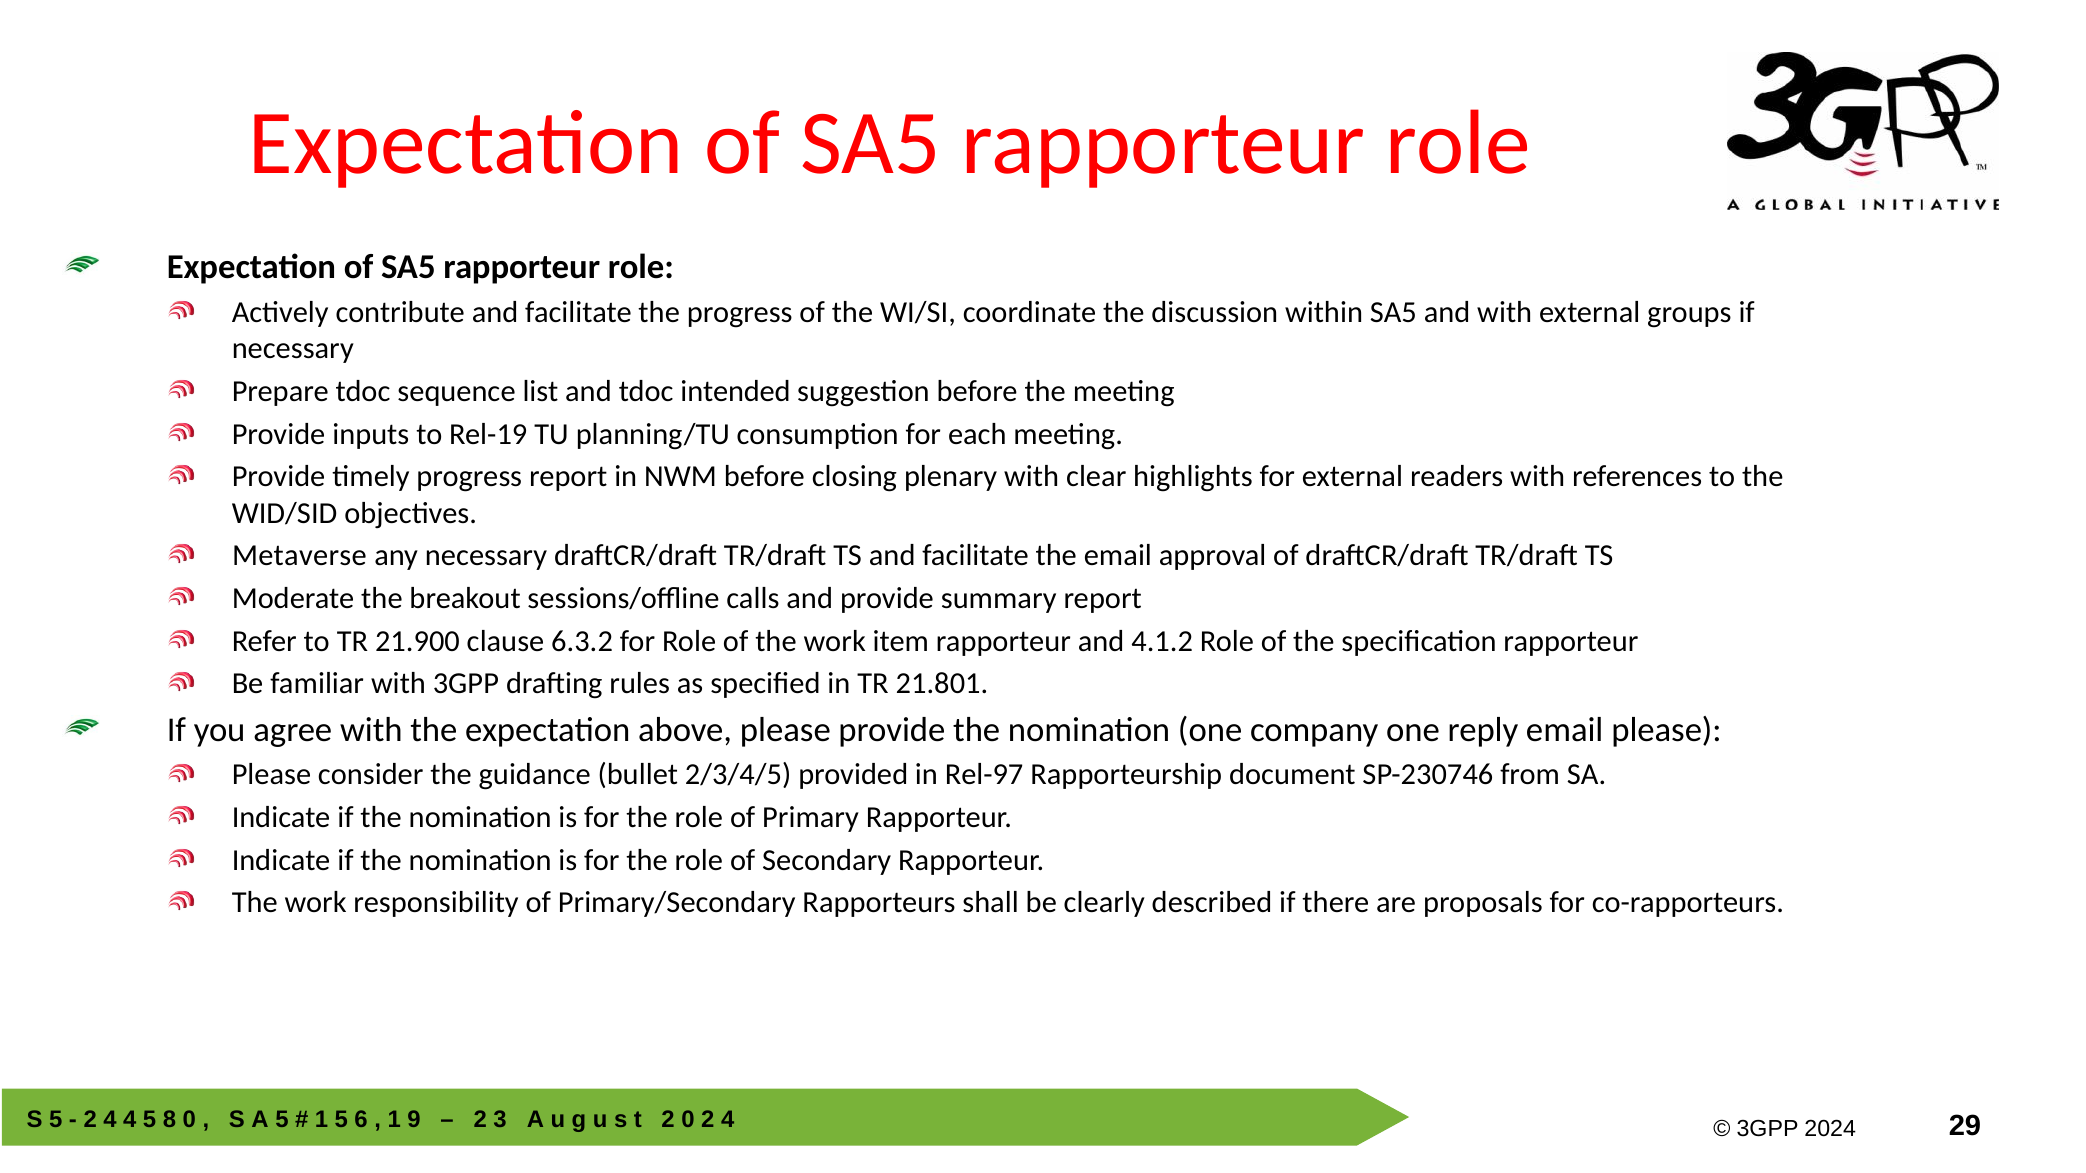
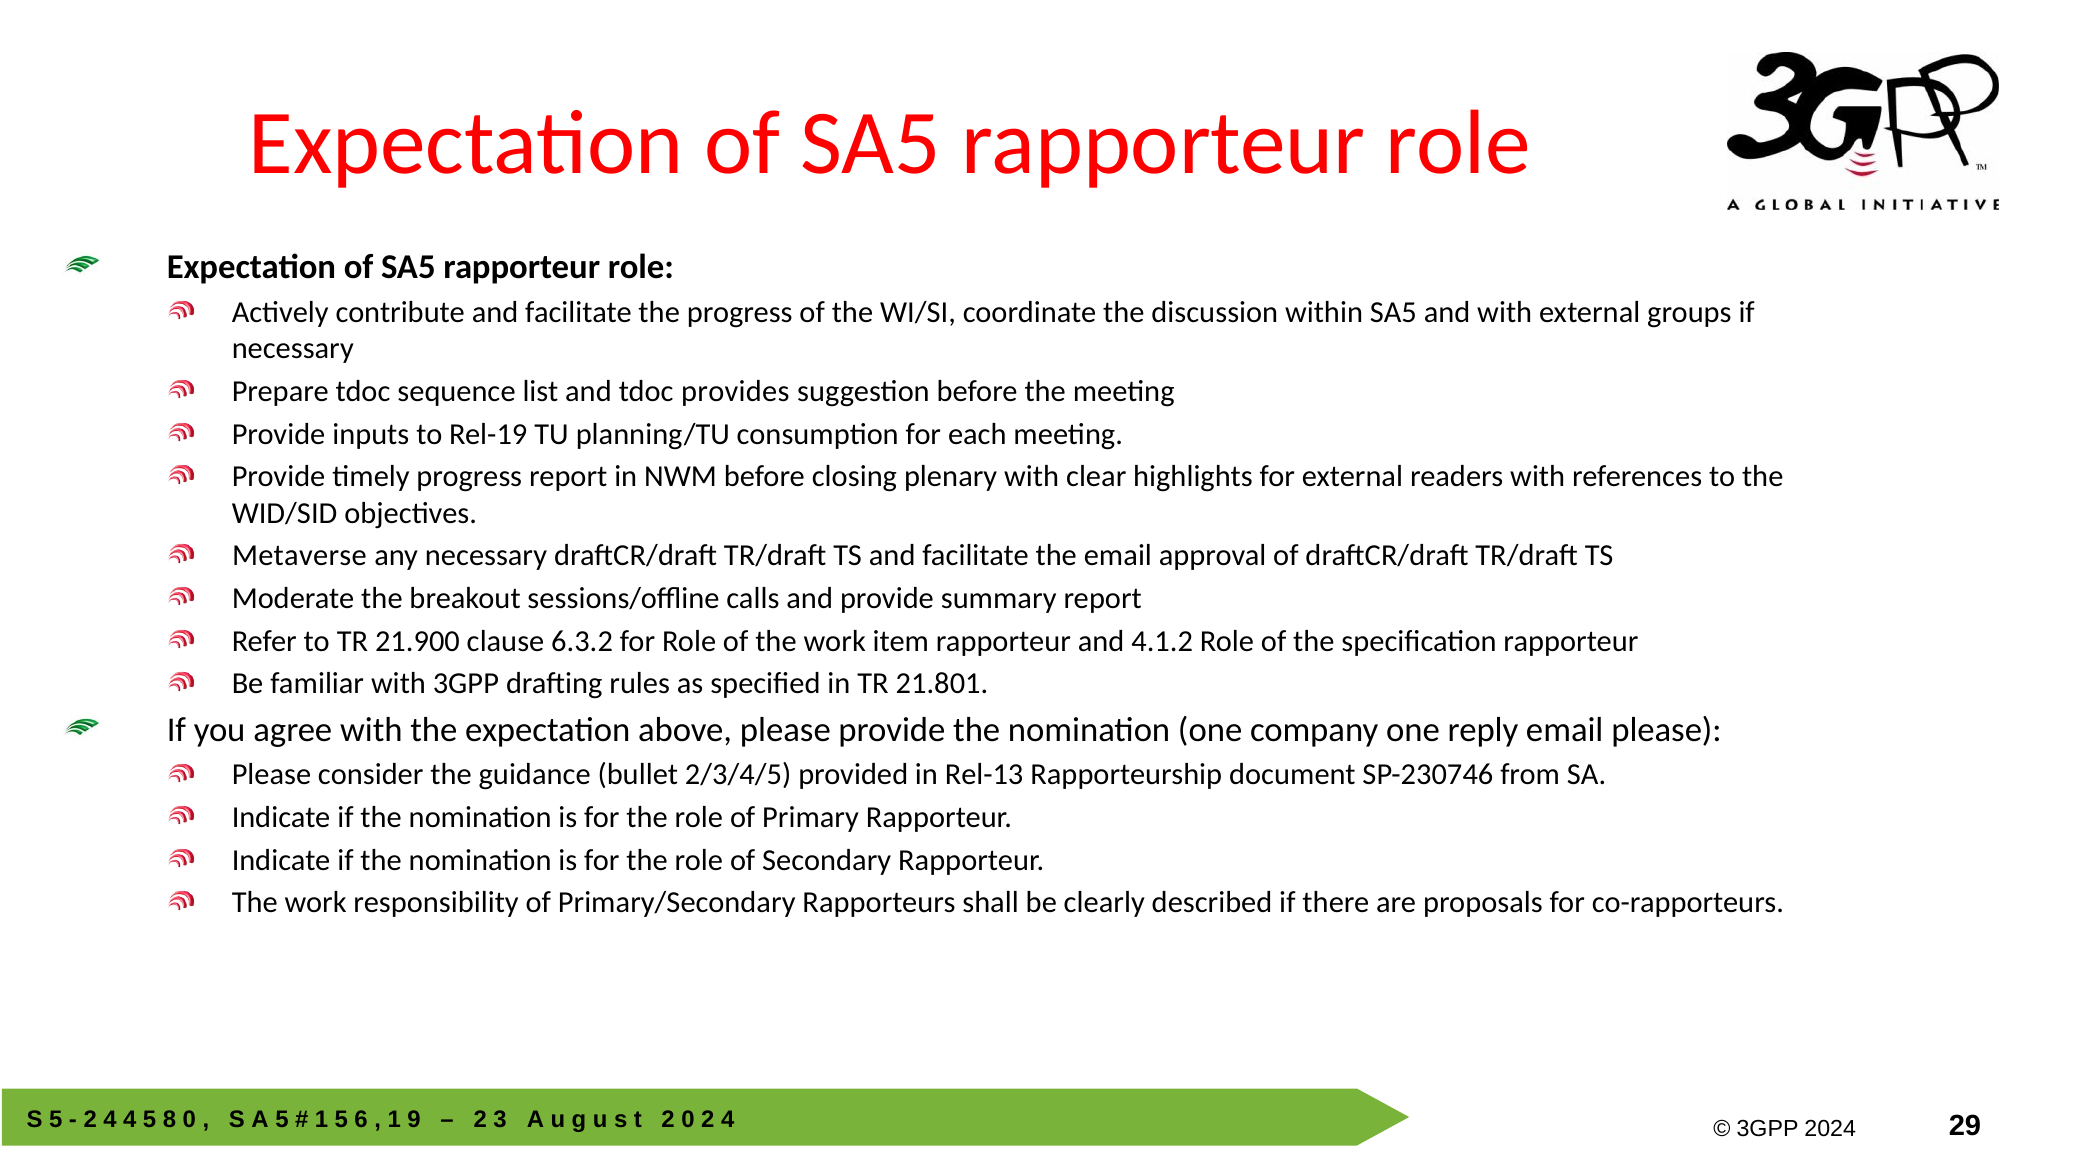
intended: intended -> provides (735, 392)
Rel-97: Rel-97 -> Rel-13 (984, 775)
